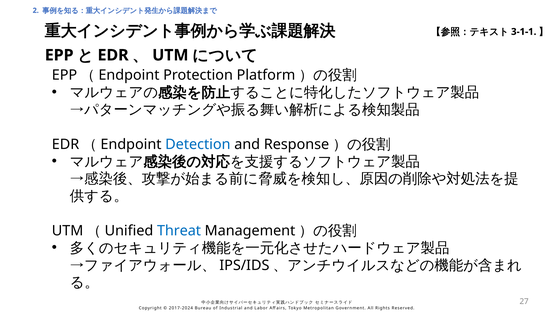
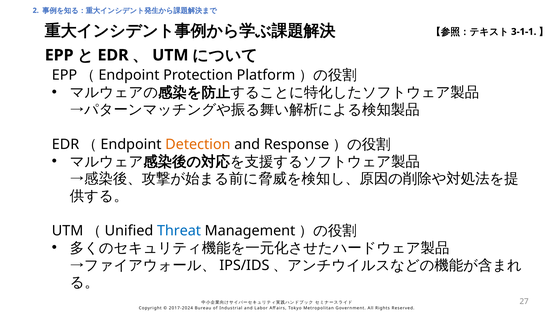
Detection colour: blue -> orange (198, 144)
